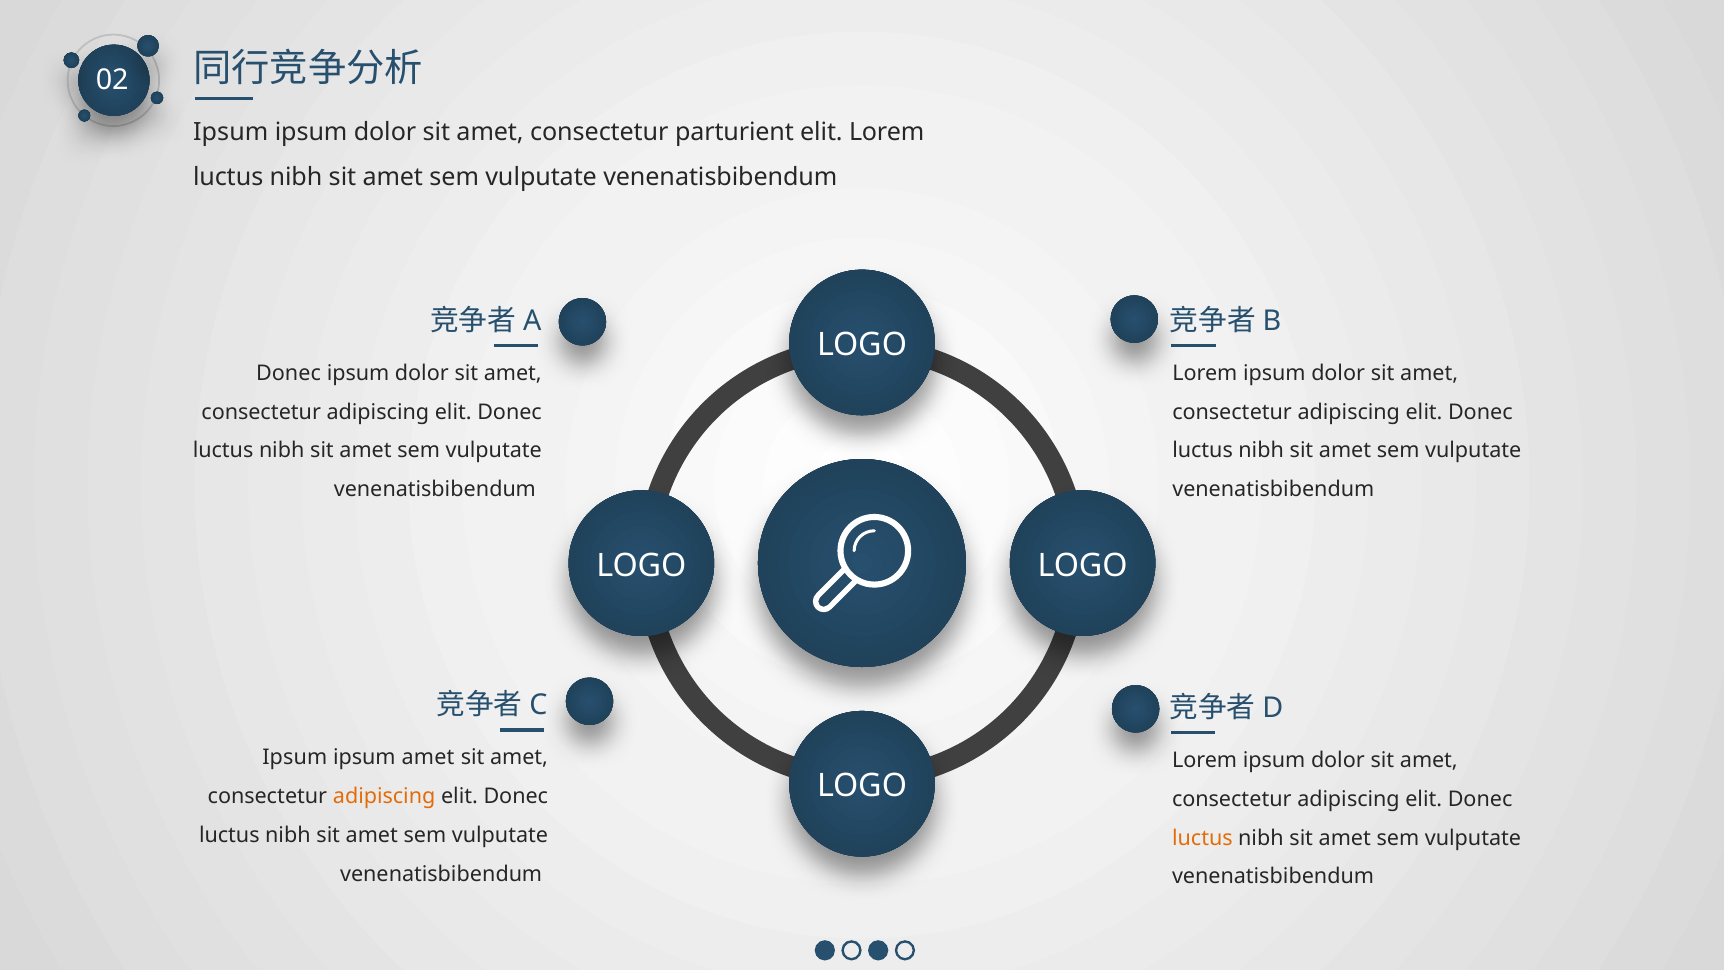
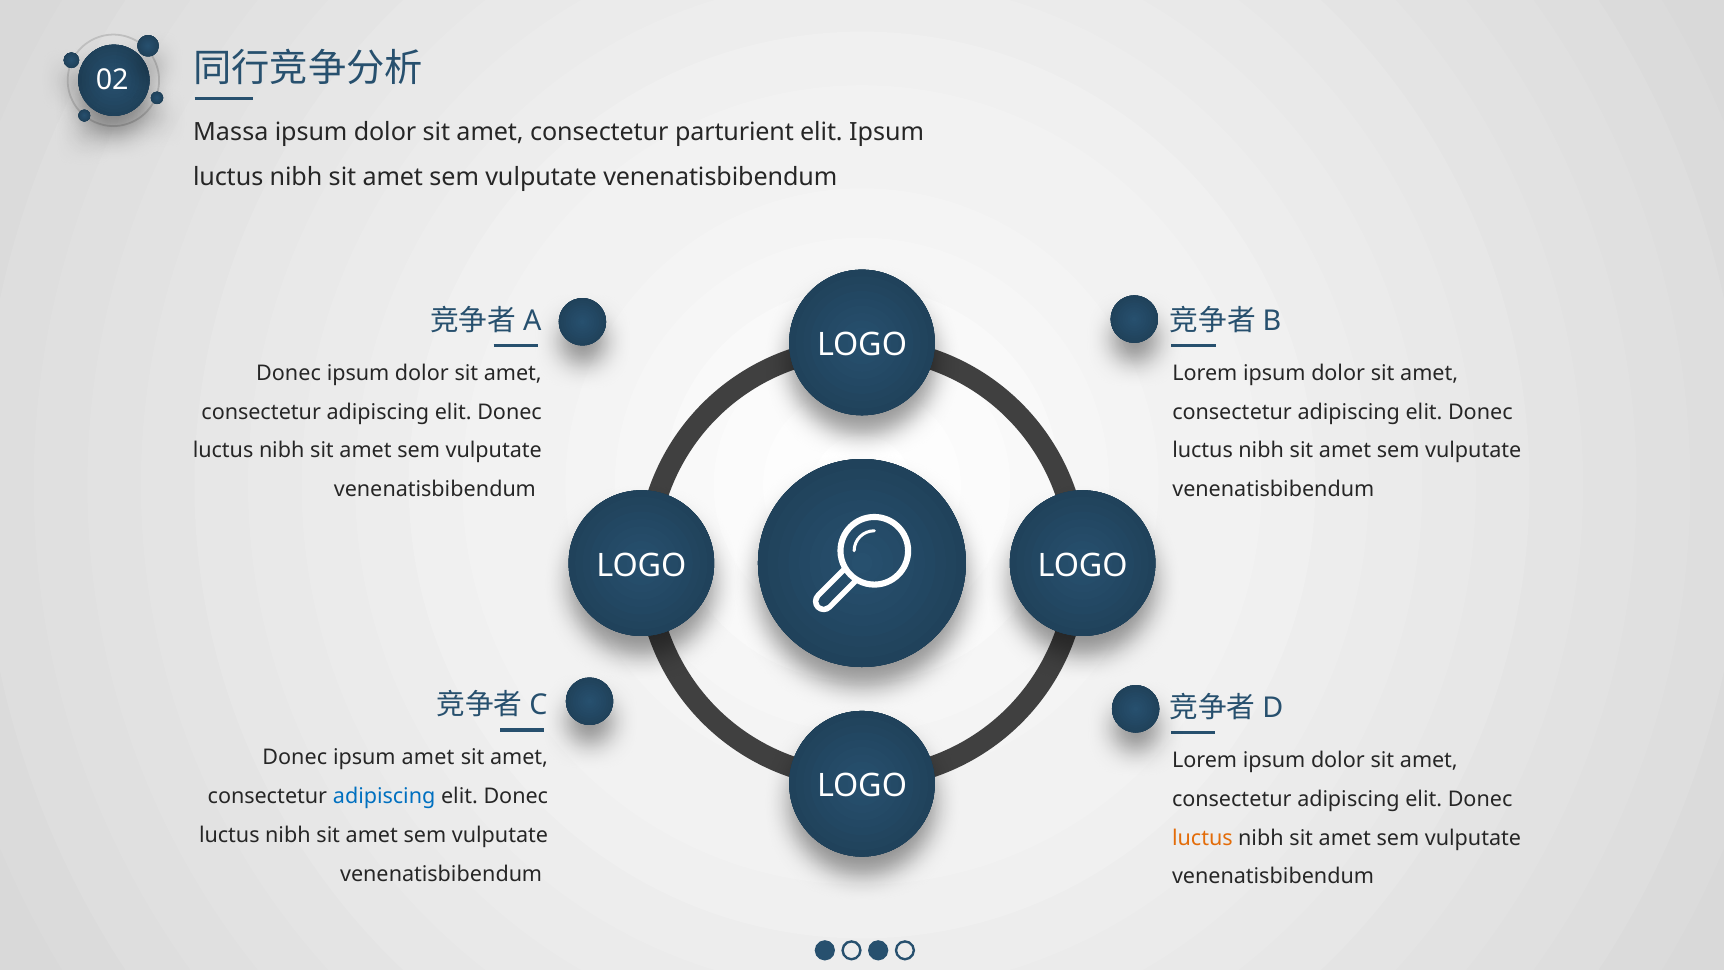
Ipsum: Ipsum -> Massa (231, 132)
elit Lorem: Lorem -> Ipsum (887, 132)
Ipsum: Ipsum -> Donec (295, 757)
adipiscing colour: orange -> blue (384, 796)
